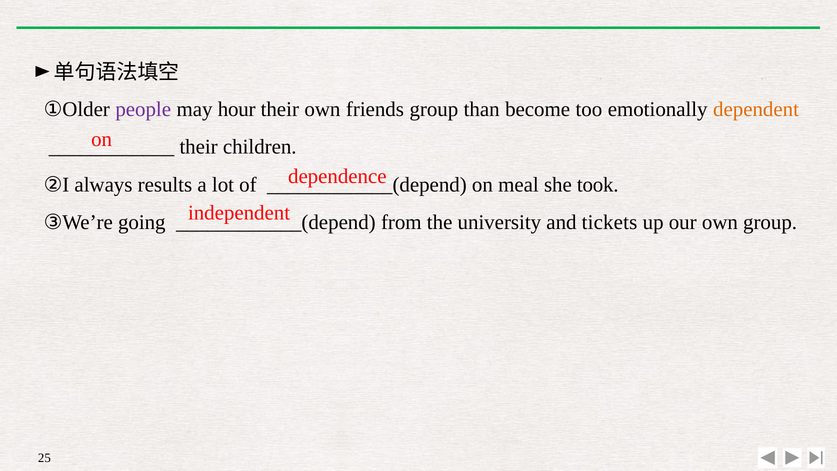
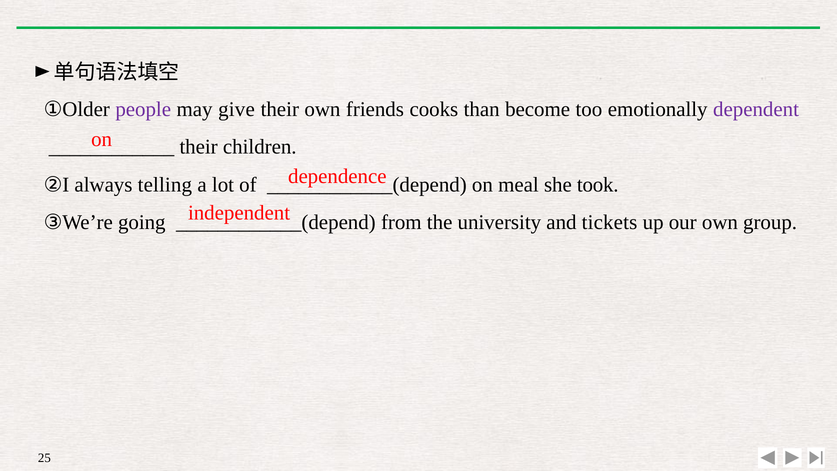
hour: hour -> give (236, 109)
friends group: group -> cooks (434, 109)
dependent colour: orange -> purple (756, 109)
results: results -> telling (165, 185)
